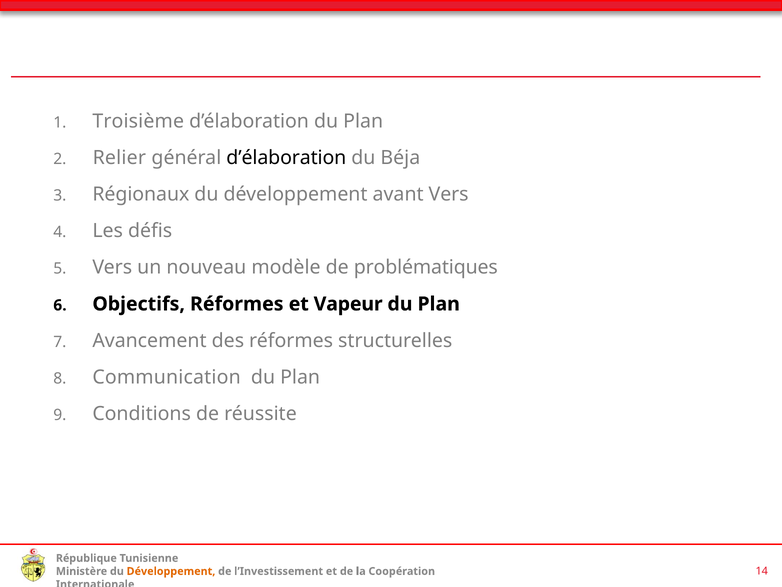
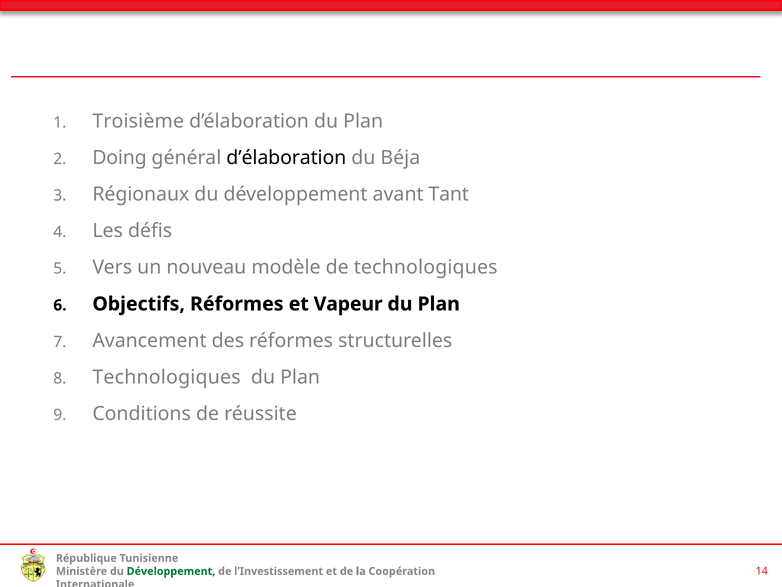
Relier: Relier -> Doing (120, 158)
avant Vers: Vers -> Tant (449, 194)
de problématiques: problématiques -> technologiques (426, 267)
Communication: Communication -> Technologiques (167, 377)
Développement colour: orange -> green (171, 571)
